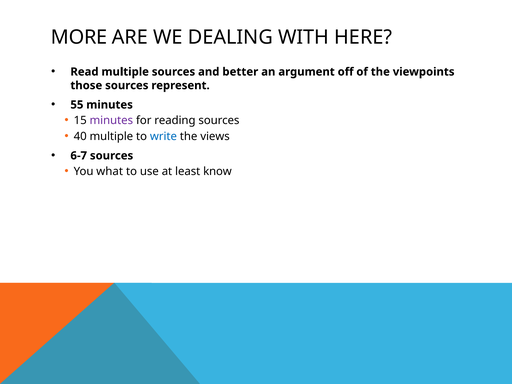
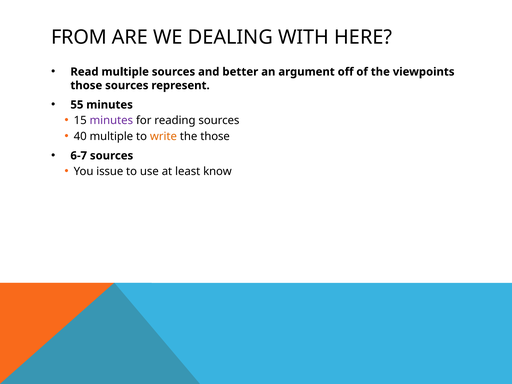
MORE: MORE -> FROM (79, 37)
write colour: blue -> orange (163, 136)
the views: views -> those (215, 136)
what: what -> issue (110, 171)
